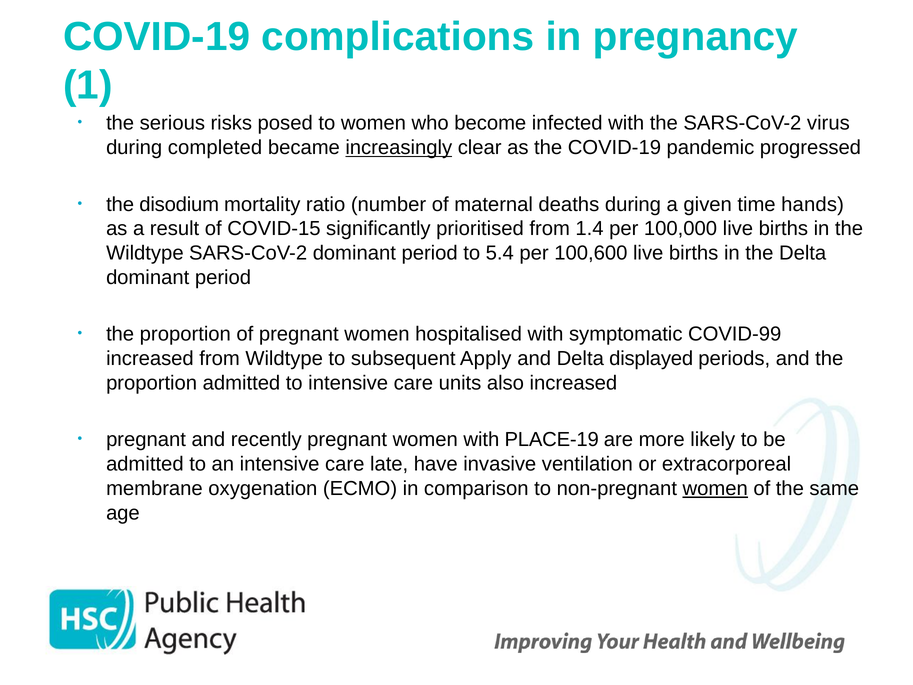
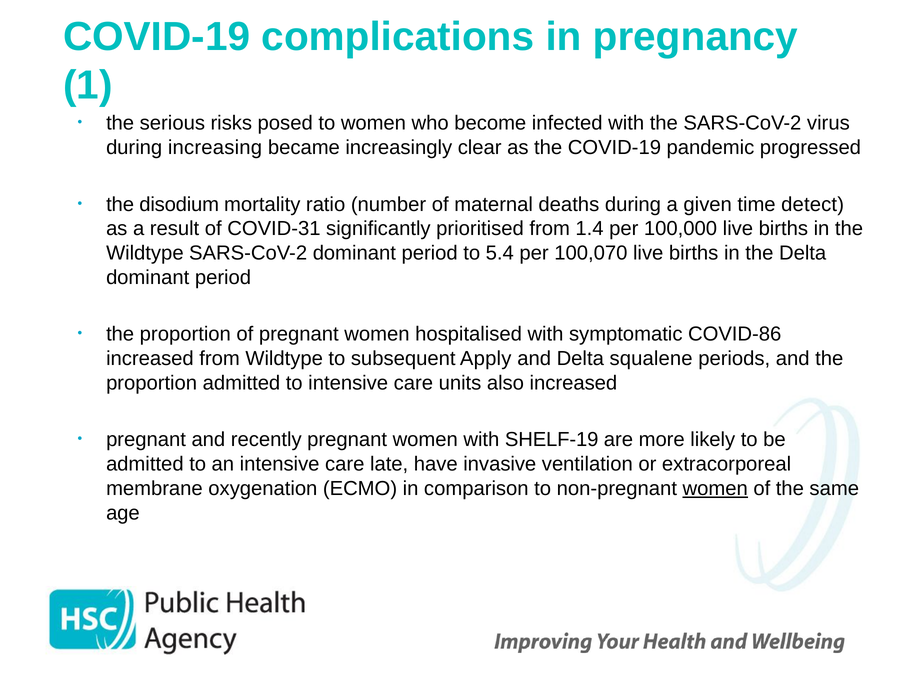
completed: completed -> increasing (215, 148)
increasingly underline: present -> none (399, 148)
hands: hands -> detect (813, 204)
COVID-15: COVID-15 -> COVID-31 (274, 229)
100,600: 100,600 -> 100,070 (591, 253)
COVID-99: COVID-99 -> COVID-86 (735, 334)
displayed: displayed -> squalene (651, 359)
PLACE-19: PLACE-19 -> SHELF-19 (552, 440)
